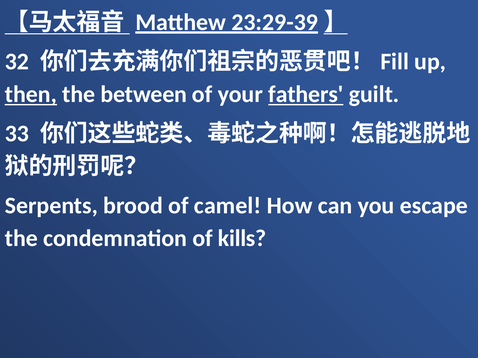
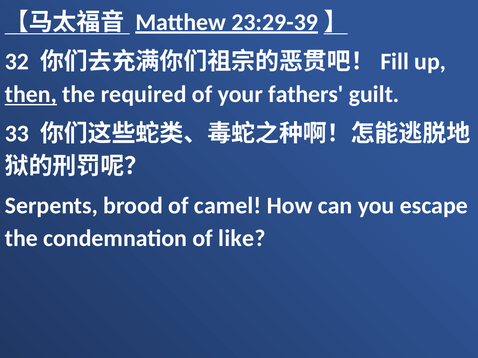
between: between -> required (144, 94)
fathers underline: present -> none (306, 94)
kills: kills -> like (242, 238)
